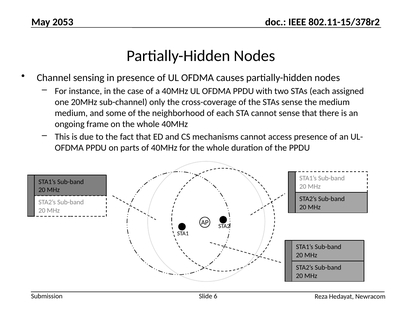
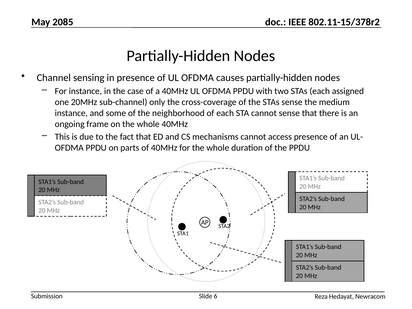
2053: 2053 -> 2085 (63, 22)
medium: medium -> instance (71, 113)
